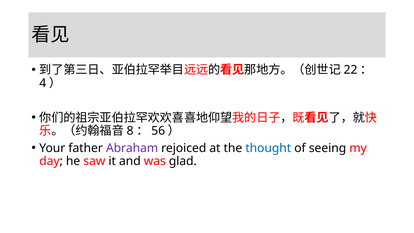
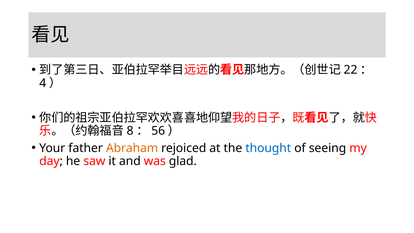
Abraham colour: purple -> orange (132, 148)
